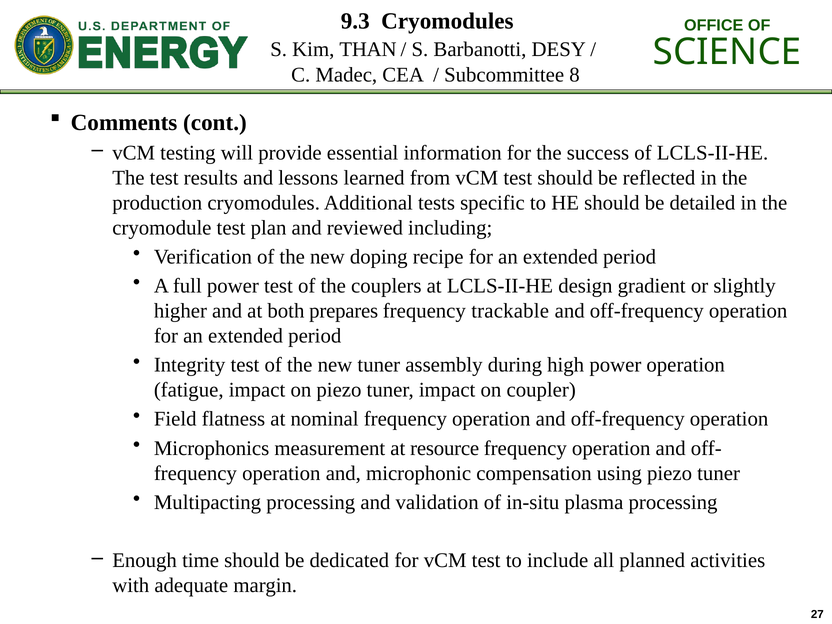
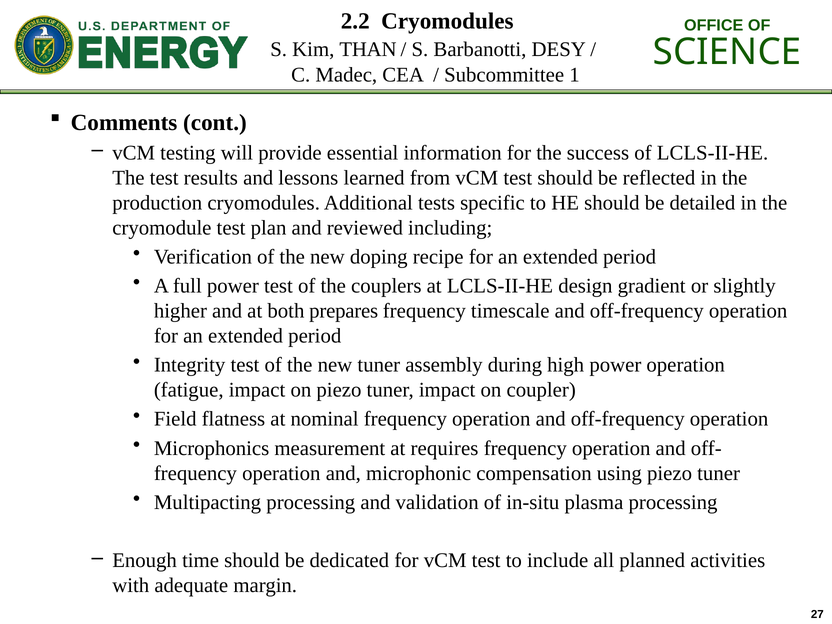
9.3: 9.3 -> 2.2 (355, 21)
8: 8 -> 1 (575, 75)
trackable: trackable -> timescale (510, 311)
resource: resource -> requires (444, 448)
